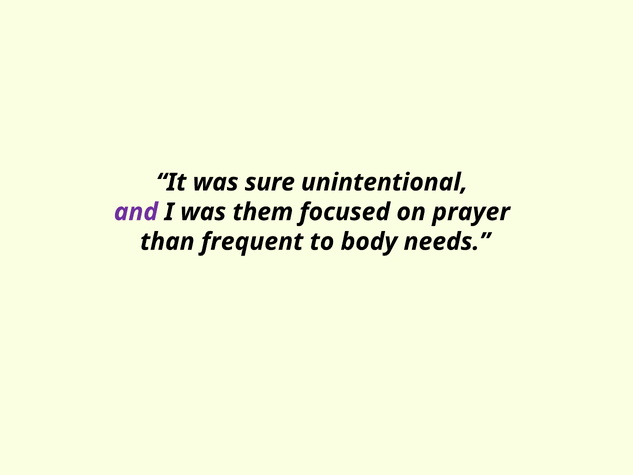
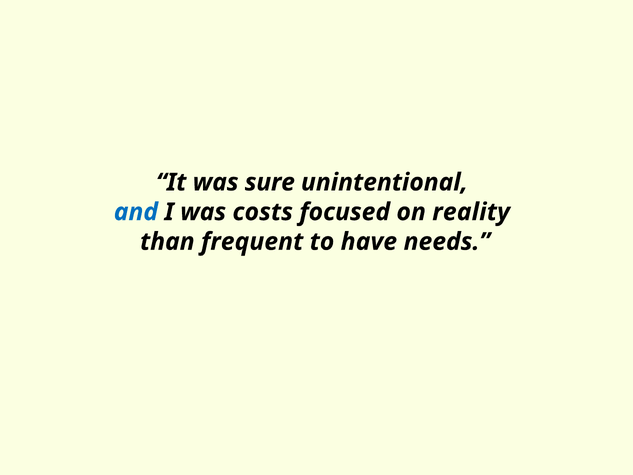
and colour: purple -> blue (136, 212)
them: them -> costs (263, 212)
prayer: prayer -> reality (471, 212)
body: body -> have (369, 242)
